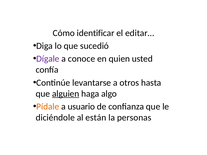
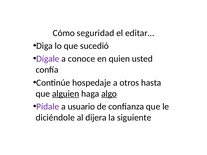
identificar: identificar -> seguridad (96, 33)
levantarse: levantarse -> hospedaje (92, 83)
algo underline: none -> present (109, 94)
Pídale colour: orange -> purple (48, 107)
están: están -> dijera (96, 118)
personas: personas -> siguiente (134, 118)
